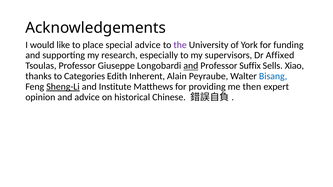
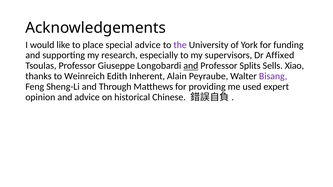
Suffix: Suffix -> Splits (250, 66)
Categories: Categories -> Weinreich (84, 76)
Bisang colour: blue -> purple (273, 76)
Sheng-Li underline: present -> none (63, 87)
Institute: Institute -> Through (115, 87)
then: then -> used (252, 87)
